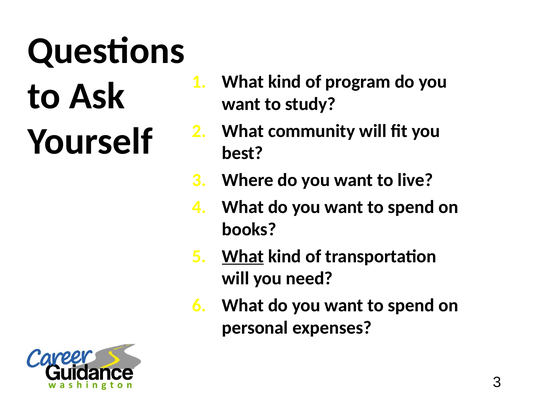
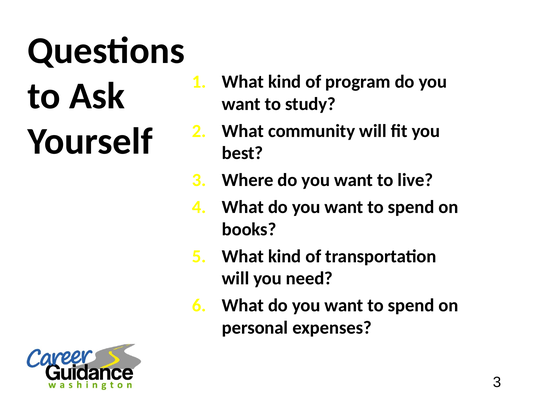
What underline: present -> none (243, 256)
